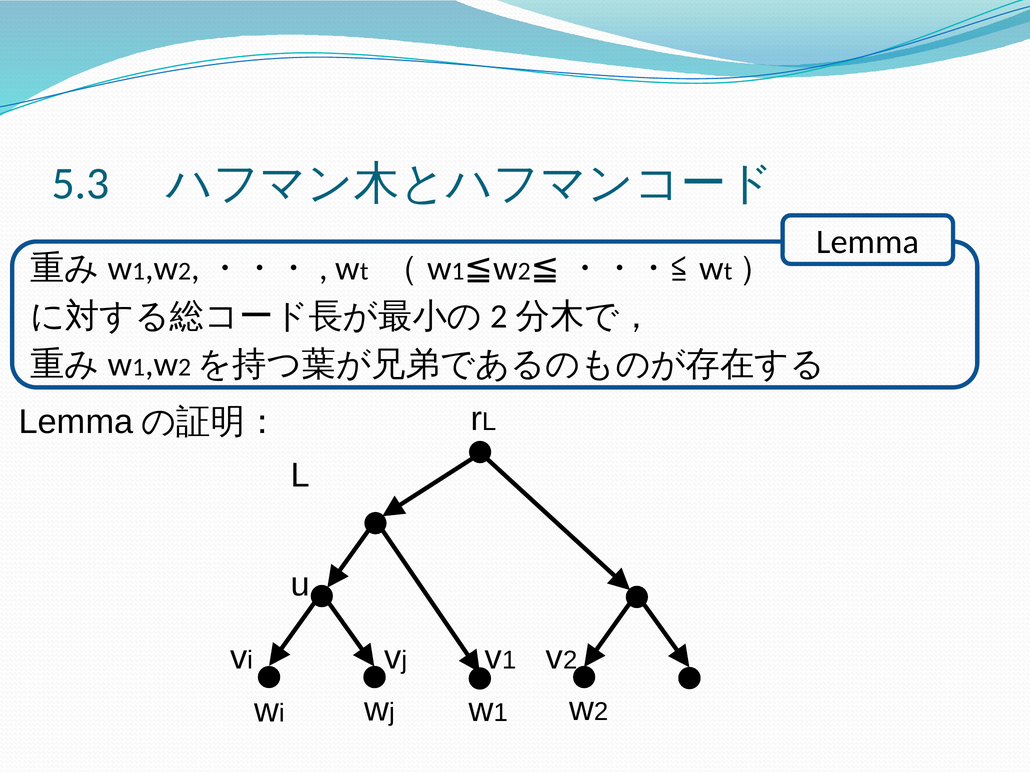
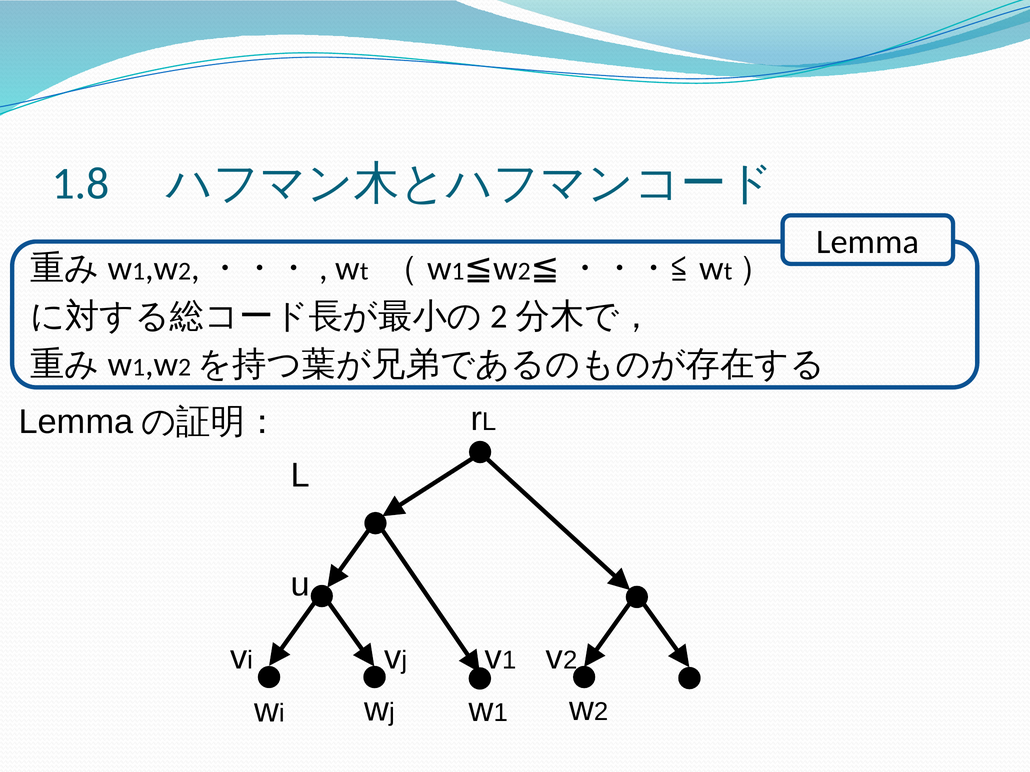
5.3: 5.3 -> 1.8 (80, 184)
